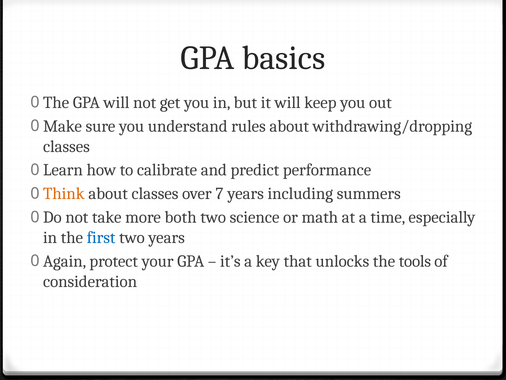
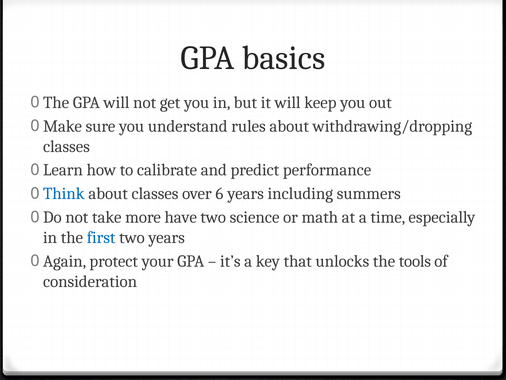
Think colour: orange -> blue (64, 193)
7: 7 -> 6 (219, 193)
both: both -> have (181, 217)
